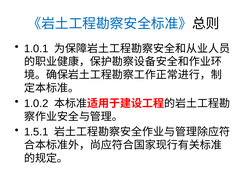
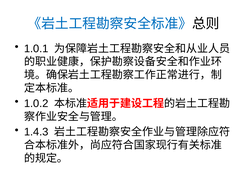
1.5.1: 1.5.1 -> 1.4.3 (36, 132)
